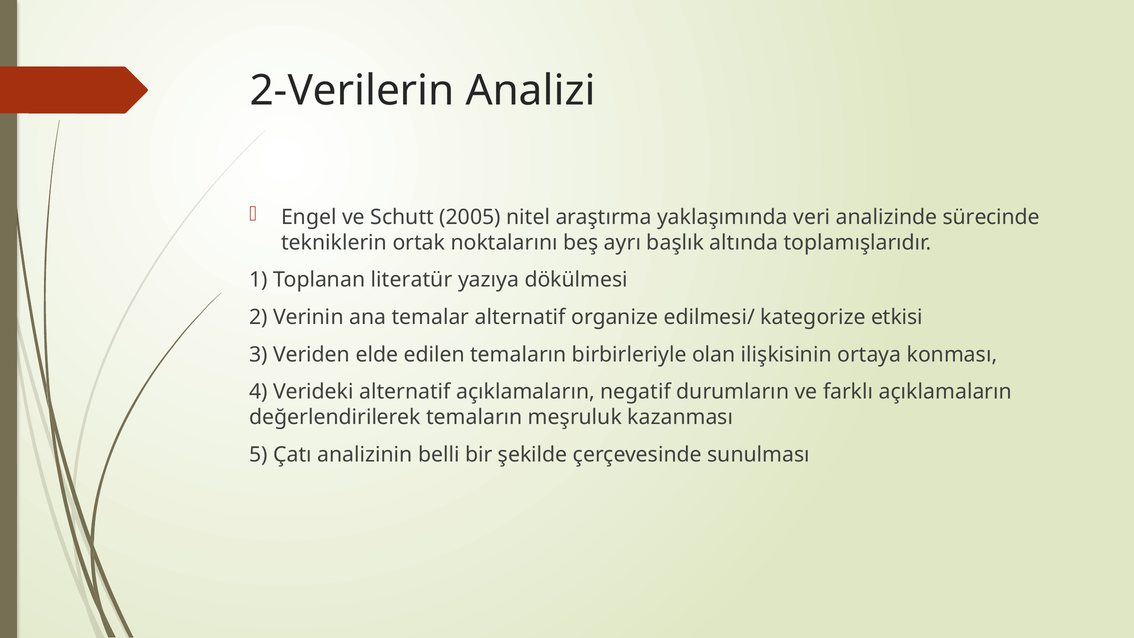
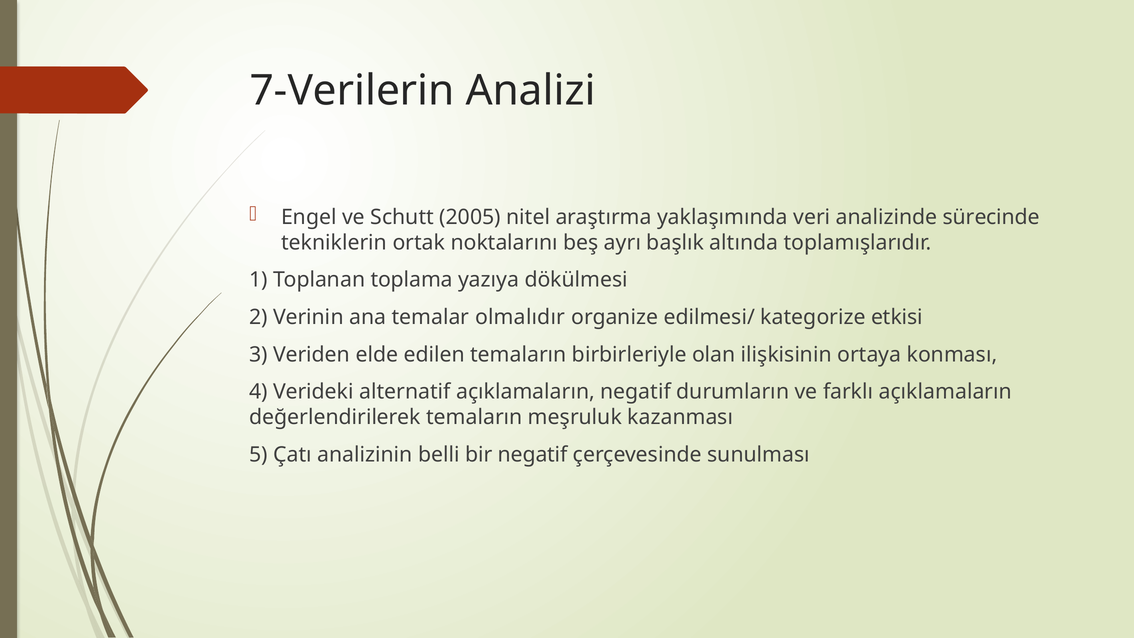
2-Verilerin: 2-Verilerin -> 7-Verilerin (352, 91)
literatür: literatür -> toplama (412, 280)
temalar alternatif: alternatif -> olmalıdır (520, 317)
bir şekilde: şekilde -> negatif (533, 455)
